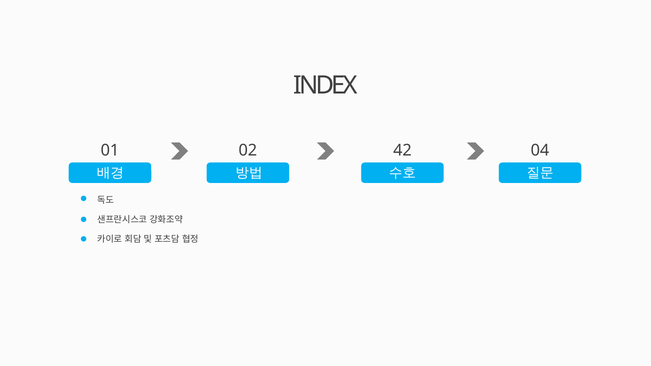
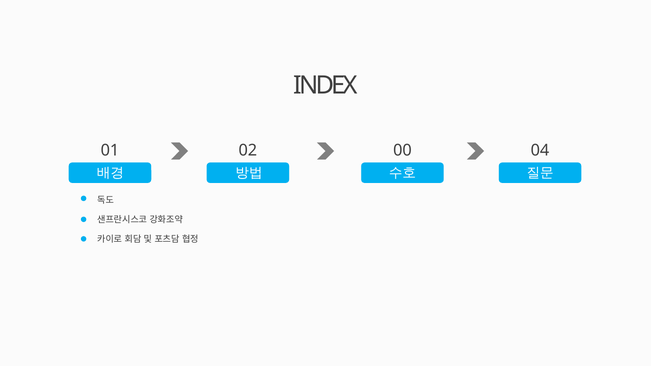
42: 42 -> 00 (402, 150)
